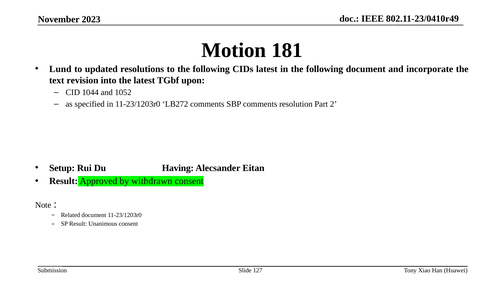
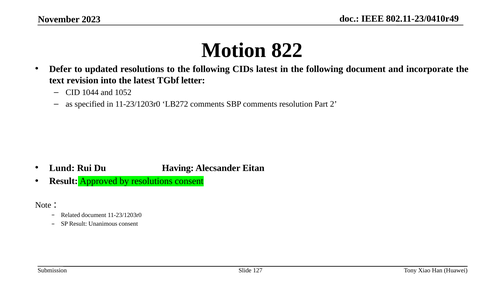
181: 181 -> 822 (287, 50)
Lund: Lund -> Defer (60, 69)
upon: upon -> letter (193, 80)
Setup: Setup -> Lund (62, 168)
by withdrawn: withdrawn -> resolutions (152, 181)
